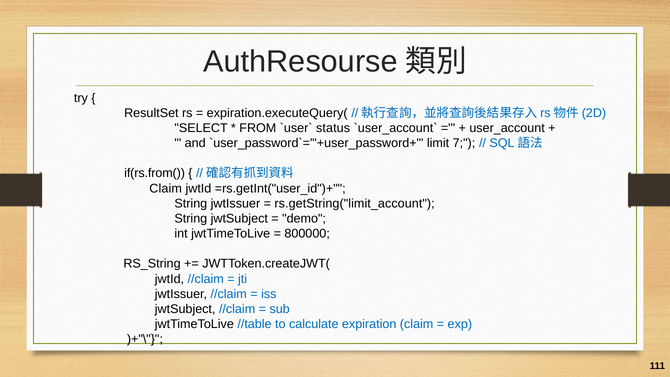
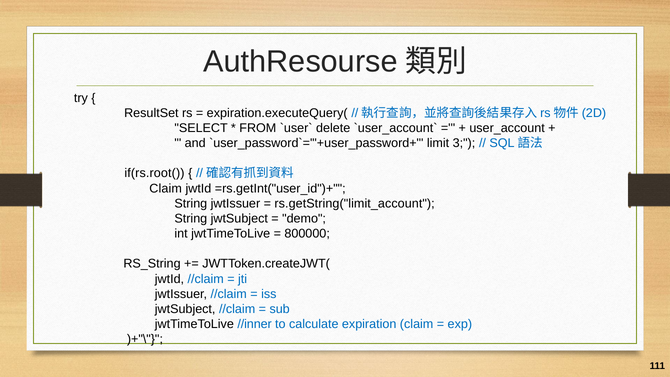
status: status -> delete (333, 128)
7: 7 -> 3 (464, 143)
if(rs.from(: if(rs.from( -> if(rs.root( (154, 173)
//table: //table -> //inner (255, 324)
